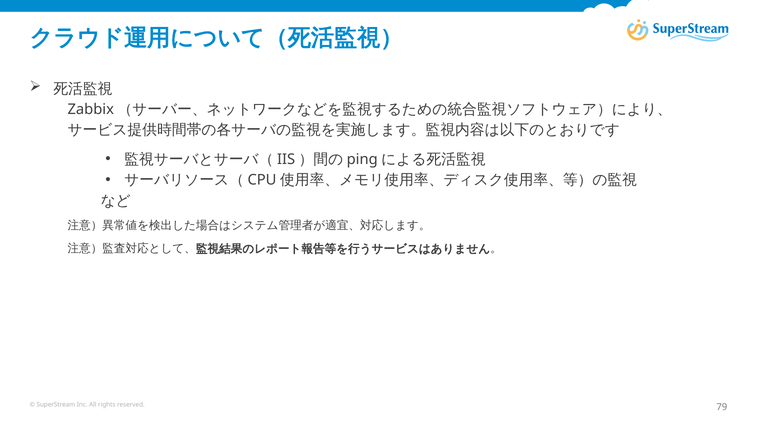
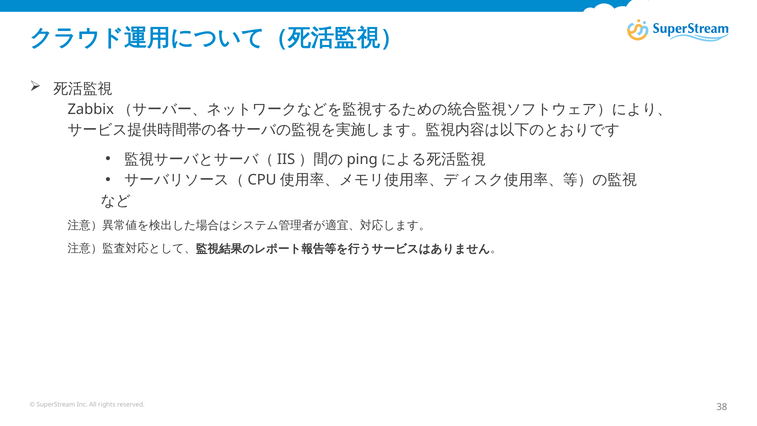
79: 79 -> 38 (722, 407)
